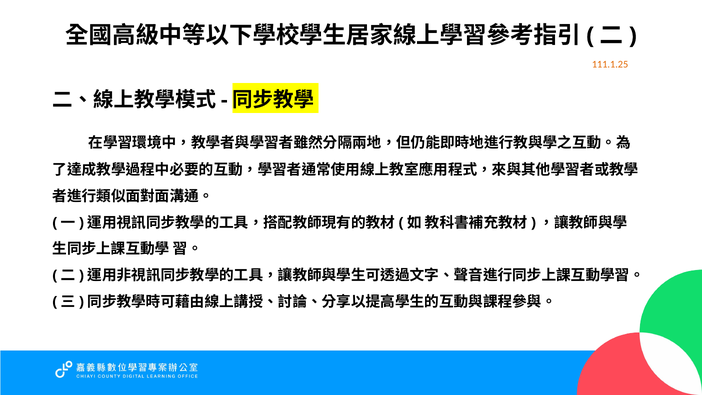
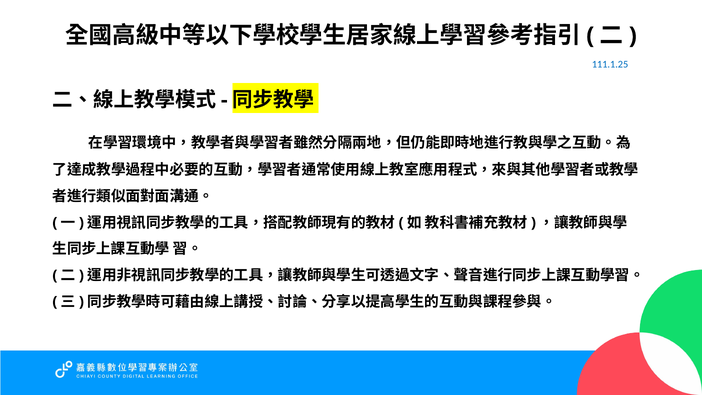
111.1.25 colour: orange -> blue (610, 64)
